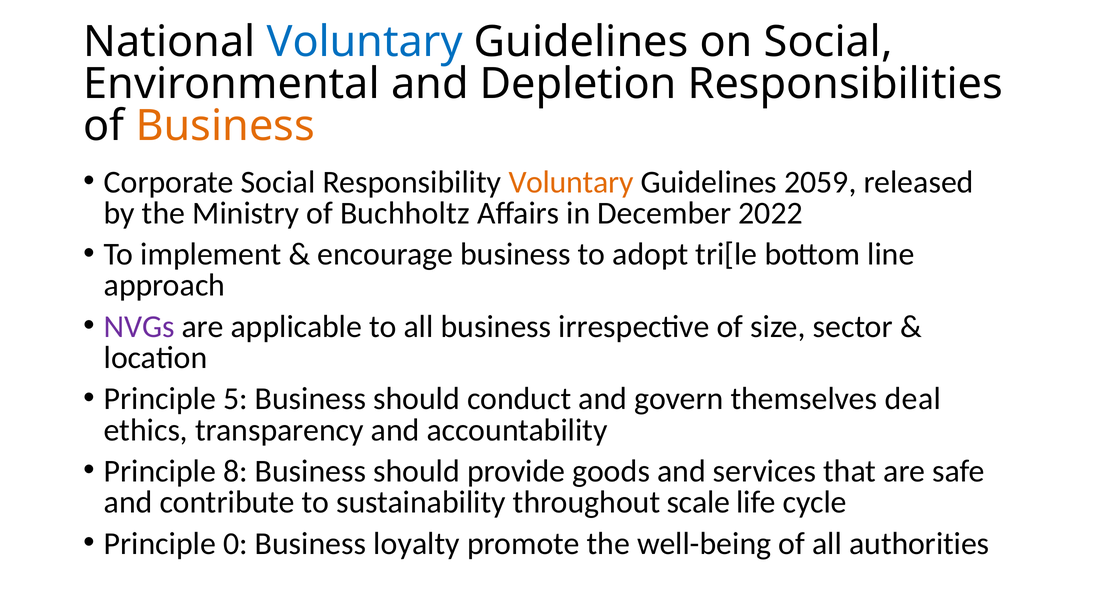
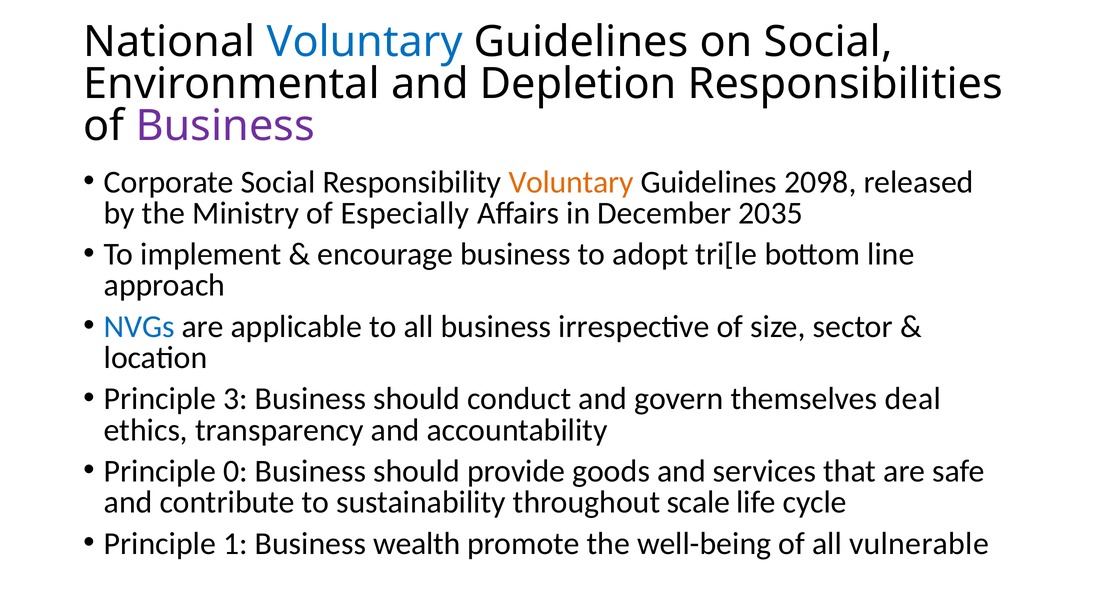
Business colour: orange -> purple (225, 126)
2059: 2059 -> 2098 (820, 182)
Buchholtz: Buchholtz -> Especially (405, 213)
2022: 2022 -> 2035 (771, 213)
NVGs colour: purple -> blue (139, 327)
5: 5 -> 3 (235, 399)
8: 8 -> 0 (235, 471)
0: 0 -> 1 (235, 543)
loyalty: loyalty -> wealth (417, 543)
authorities: authorities -> vulnerable (919, 543)
